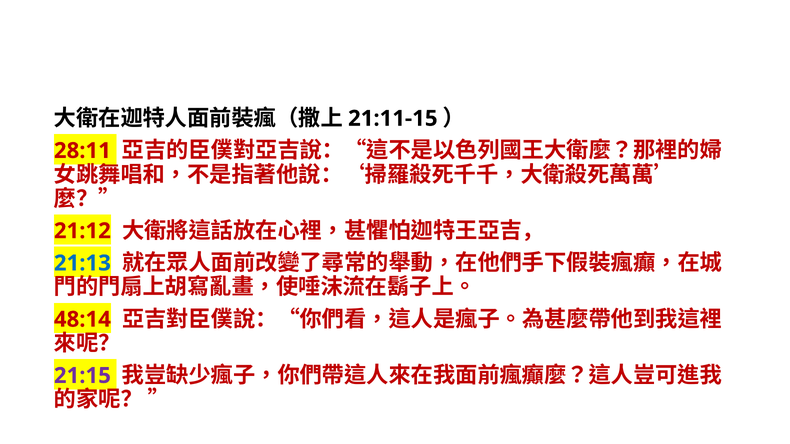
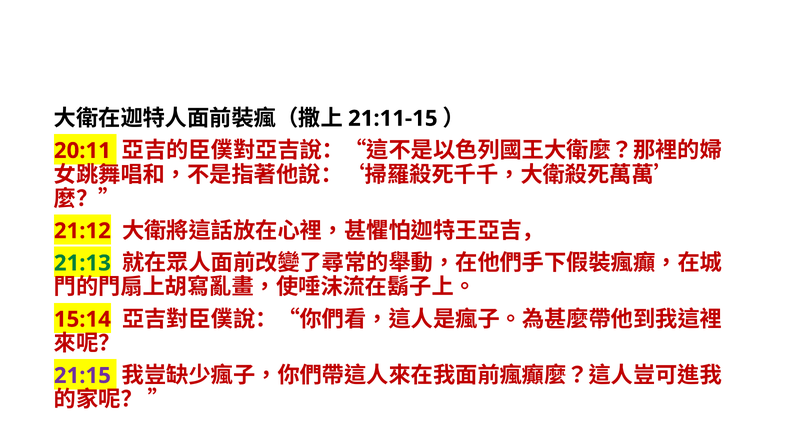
28:11: 28:11 -> 20:11 (82, 151)
21:13 colour: blue -> green (82, 263)
48:14: 48:14 -> 15:14 (82, 320)
